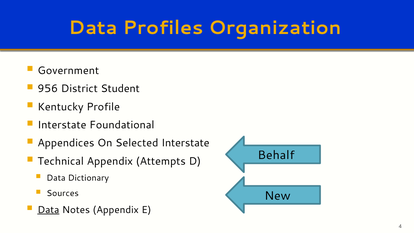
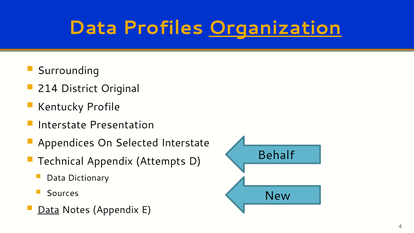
Organization underline: none -> present (275, 28)
Government: Government -> Surrounding (68, 71)
956: 956 -> 214 (48, 89)
Student: Student -> Original (120, 89)
Foundational: Foundational -> Presentation (122, 125)
